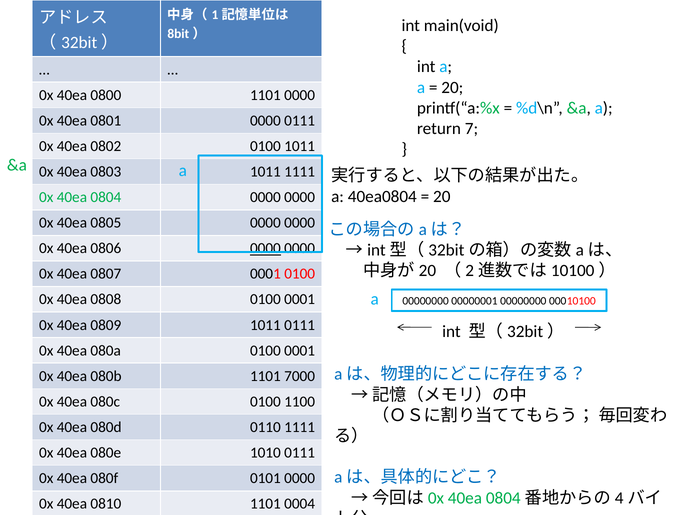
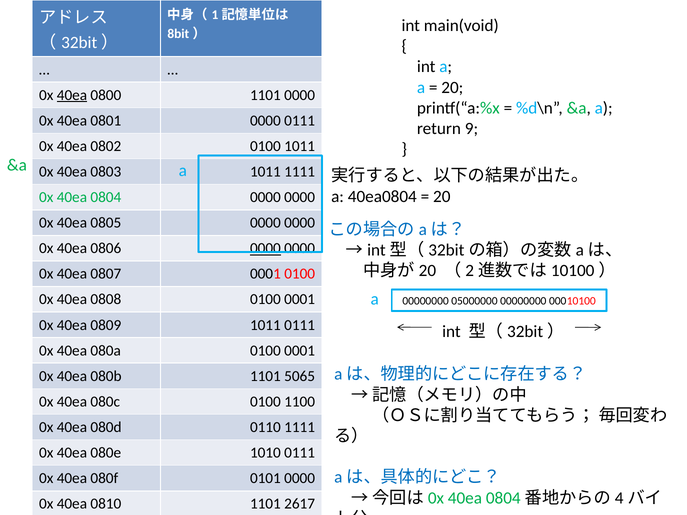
40ea underline: none -> present (72, 95)
7: 7 -> 9 (471, 129)
00000001: 00000001 -> 05000000 (474, 301)
7000: 7000 -> 5065 (300, 376)
0004: 0004 -> 2617 (300, 504)
